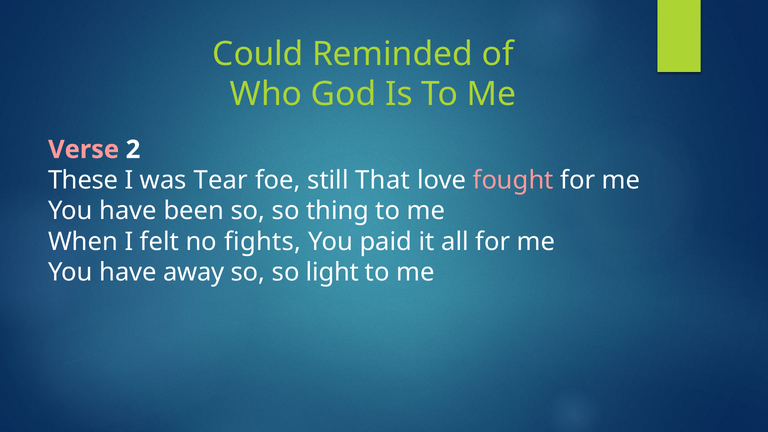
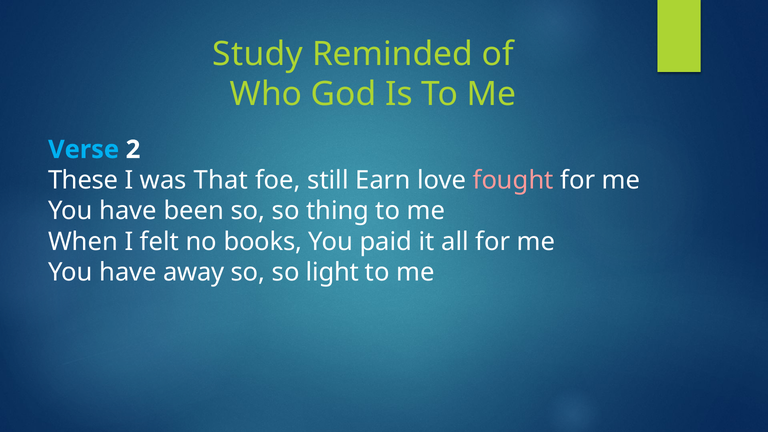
Could: Could -> Study (258, 54)
Verse colour: pink -> light blue (84, 150)
Tear: Tear -> That (221, 180)
That: That -> Earn (383, 180)
fights: fights -> books (263, 242)
